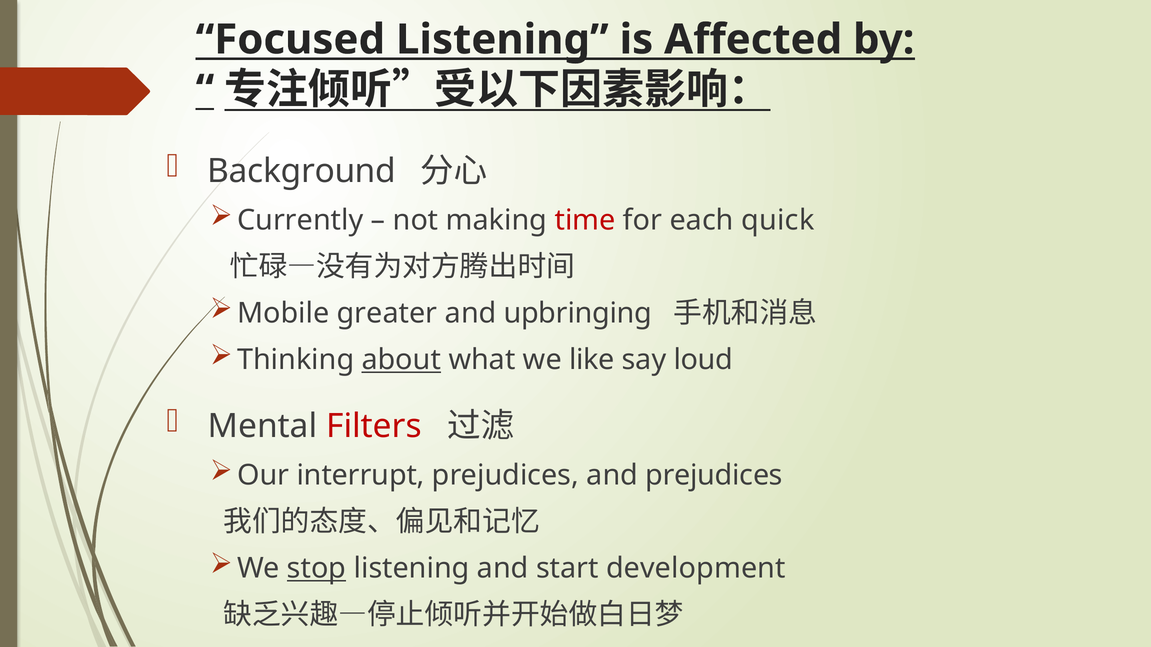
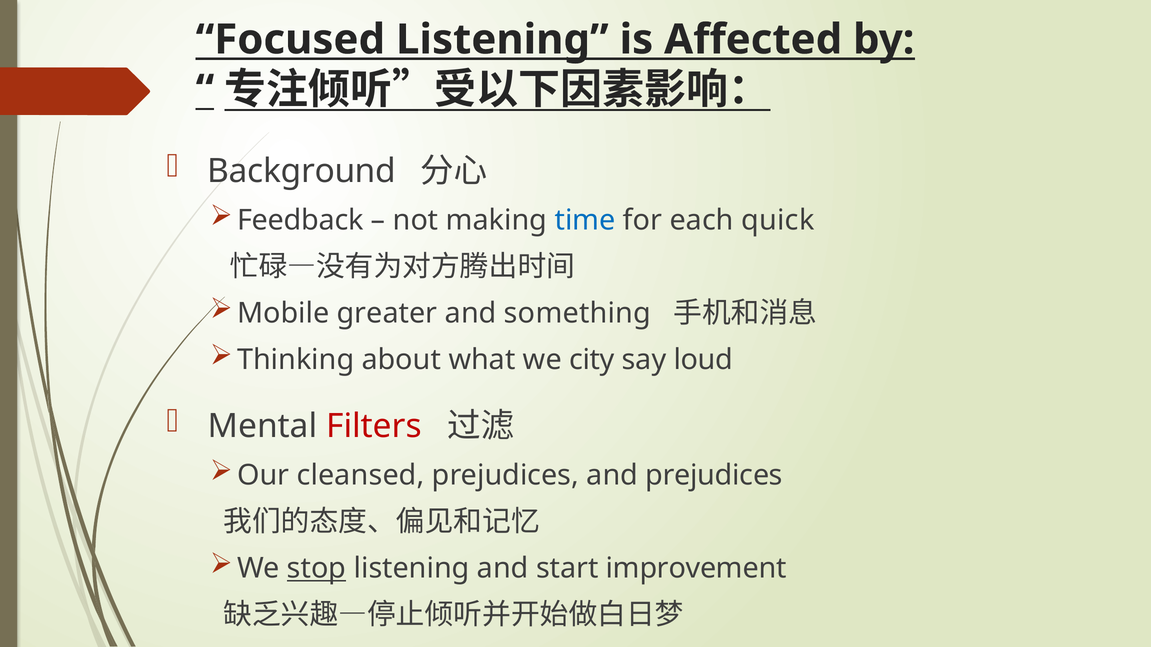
Currently: Currently -> Feedback (300, 221)
time colour: red -> blue (585, 221)
upbringing: upbringing -> something (577, 314)
about underline: present -> none (401, 360)
like: like -> city (592, 360)
interrupt: interrupt -> cleansed (361, 476)
development: development -> improvement (696, 569)
